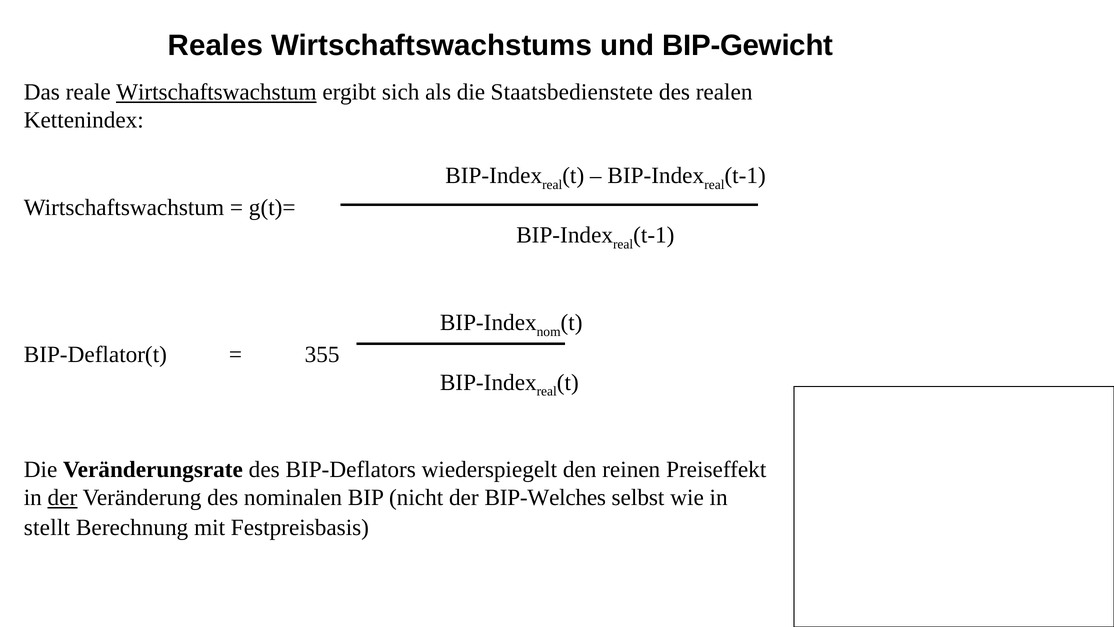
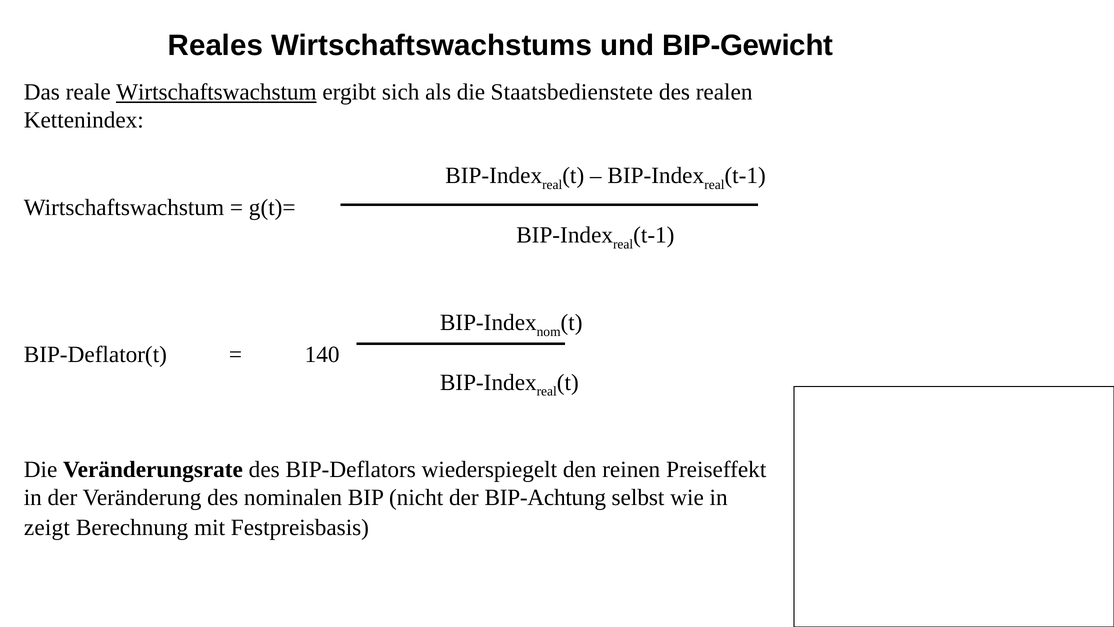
355: 355 -> 140 (322, 354)
der underline: present -> none (62, 497)
BIP-Welches: BIP-Welches -> BIP-Achtung (545, 497)
stellt: stellt -> zeigt (47, 527)
